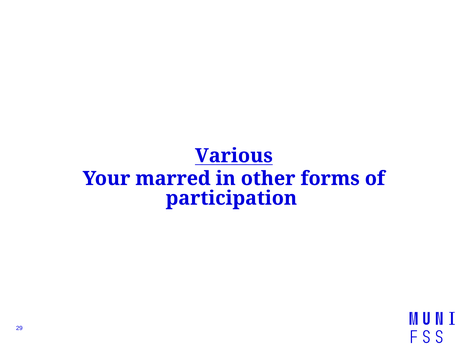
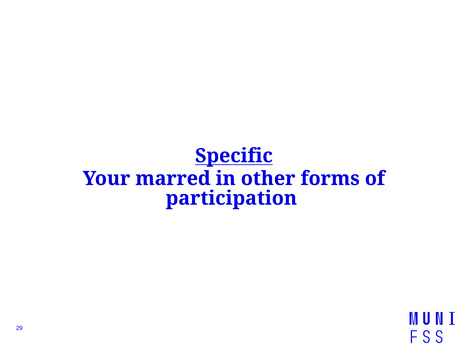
Various: Various -> Specific (234, 156)
